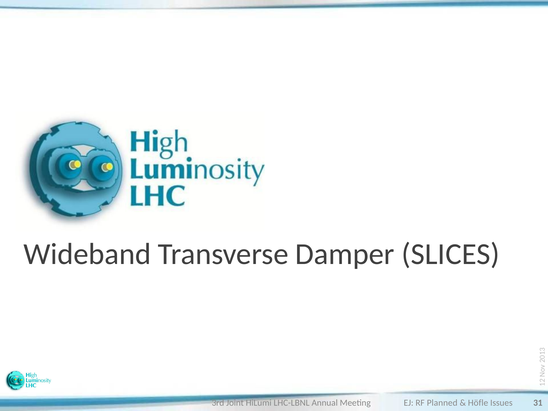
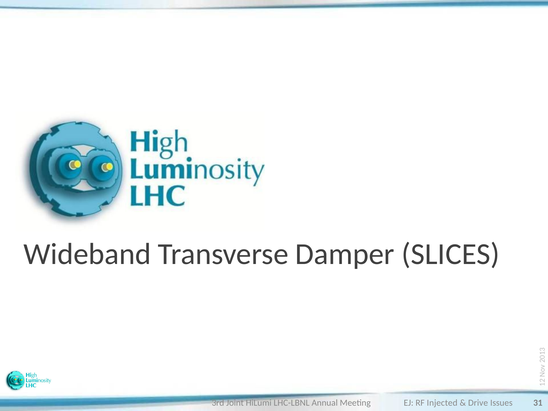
Planned: Planned -> Injected (442, 403)
Höfle: Höfle -> Drive (478, 403)
